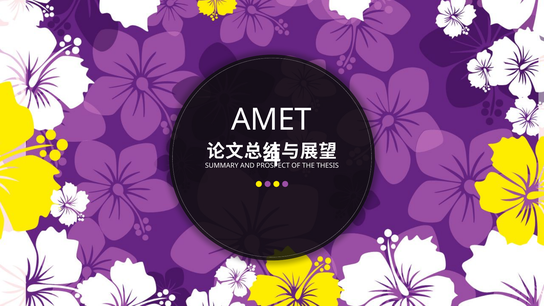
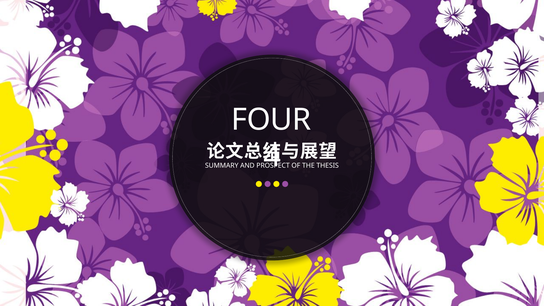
AMET: AMET -> FOUR (271, 120)
